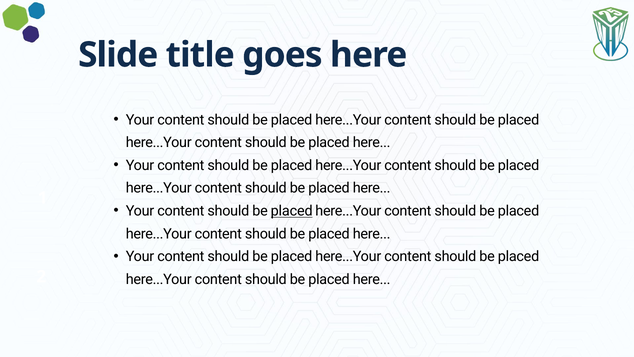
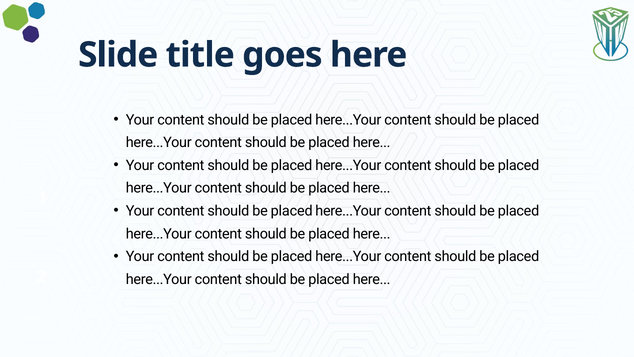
placed underline: present -> none (292, 211)
